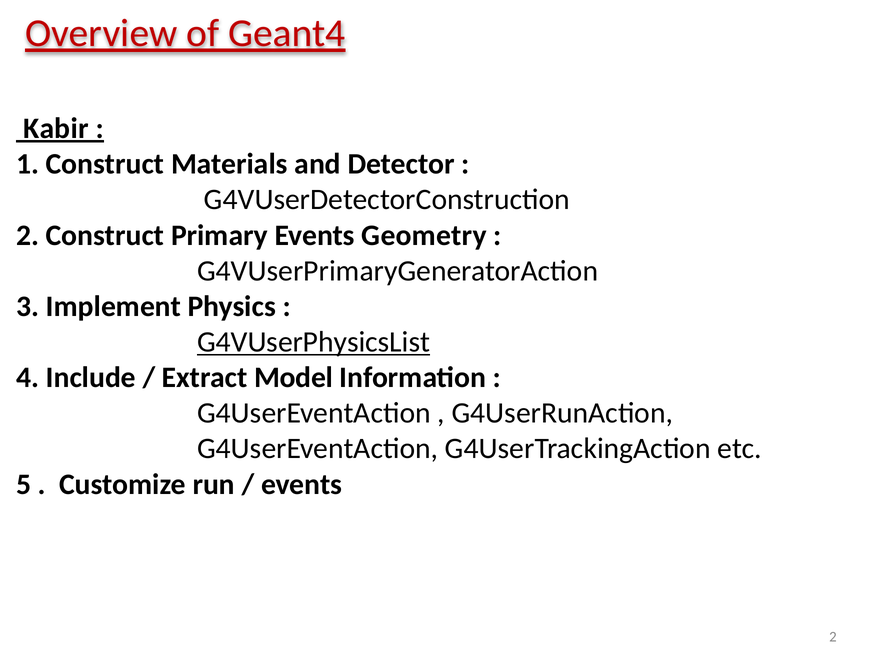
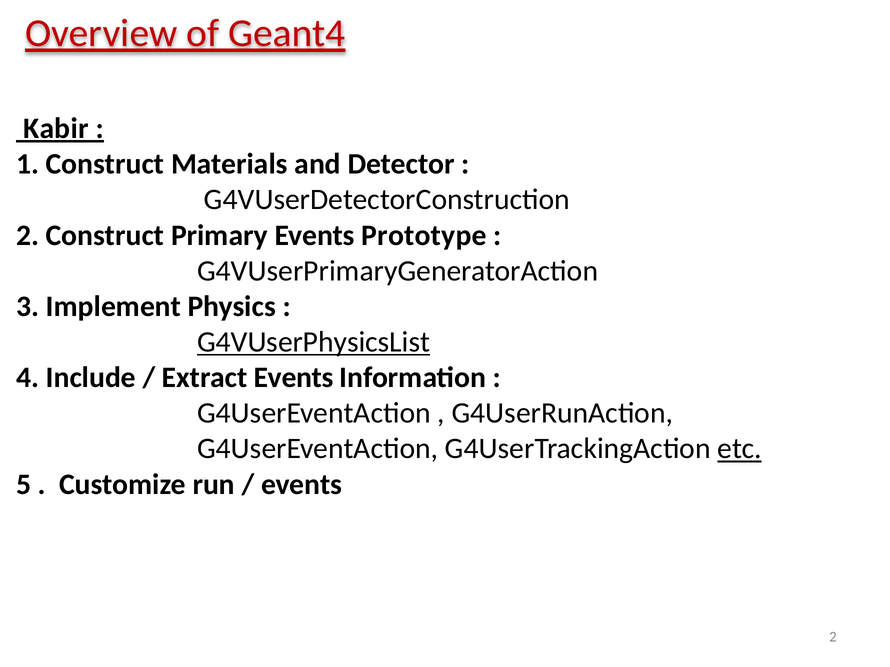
Geometry: Geometry -> Prototype (424, 235)
Extract Model: Model -> Events (294, 378)
etc underline: none -> present (740, 449)
